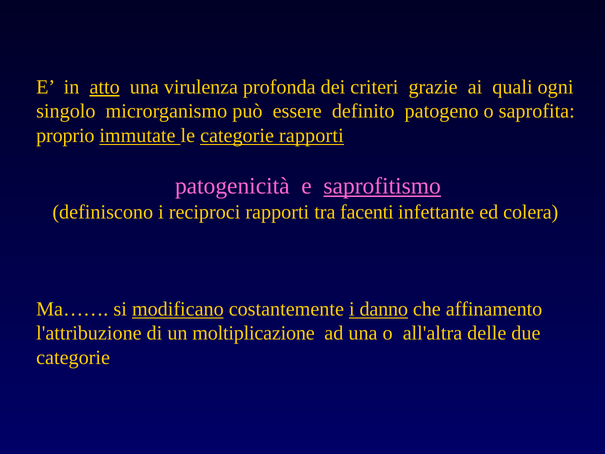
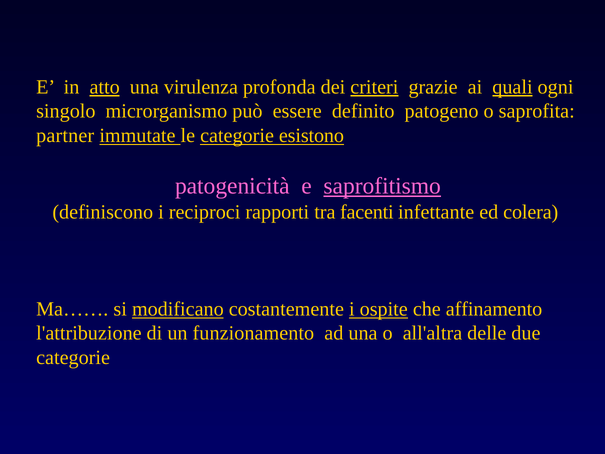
criteri underline: none -> present (374, 87)
quali underline: none -> present (512, 87)
proprio: proprio -> partner (65, 135)
categorie rapporti: rapporti -> esistono (311, 135)
danno: danno -> ospite (384, 309)
moltiplicazione: moltiplicazione -> funzionamento (253, 333)
